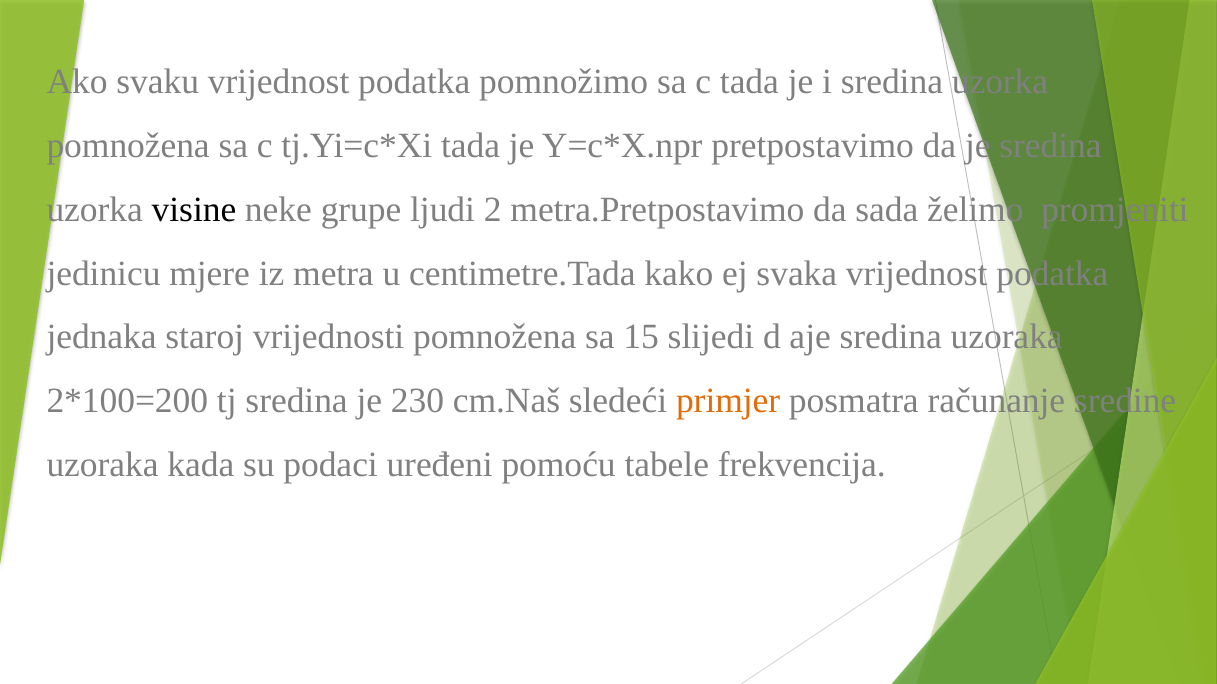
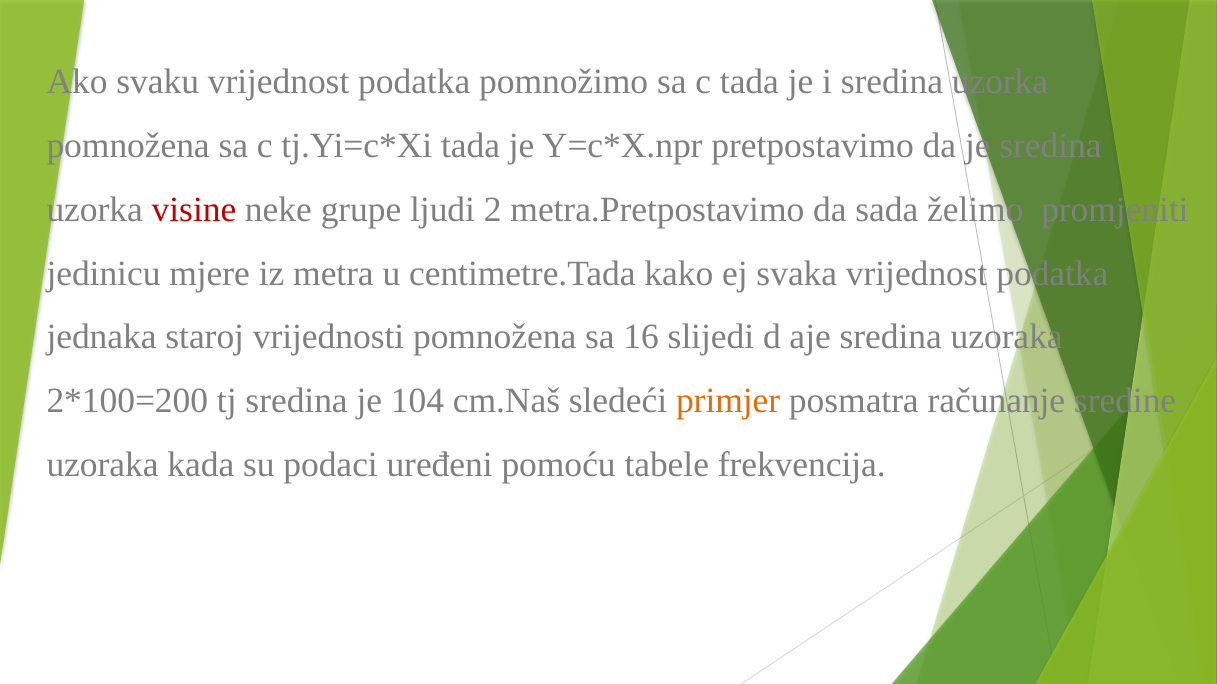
visine colour: black -> red (194, 210)
15: 15 -> 16 (641, 337)
230: 230 -> 104 (417, 401)
